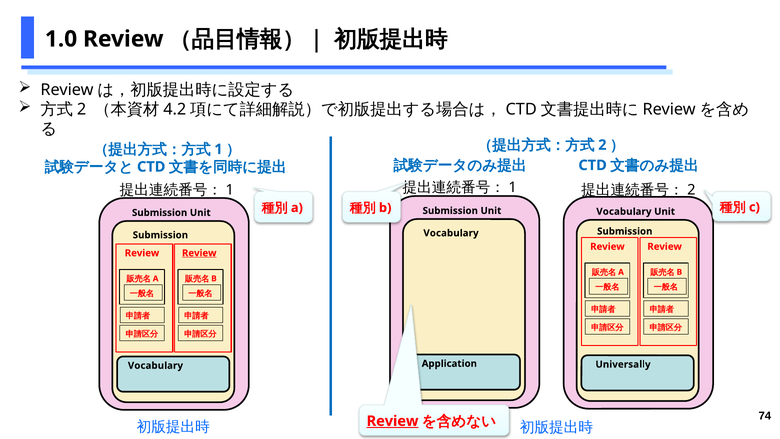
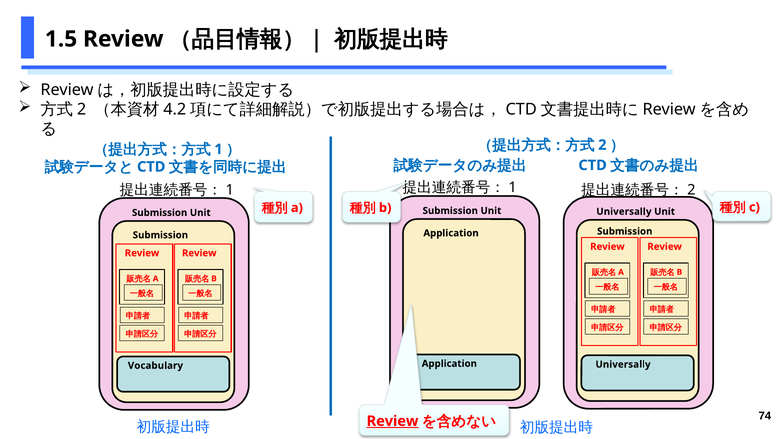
1.0: 1.0 -> 1.5 (61, 39)
Vocabulary: Vocabulary -> Universally (624, 211)
Vocabulary: Vocabulary -> Application (451, 233)
Review underline: present -> none (199, 253)
